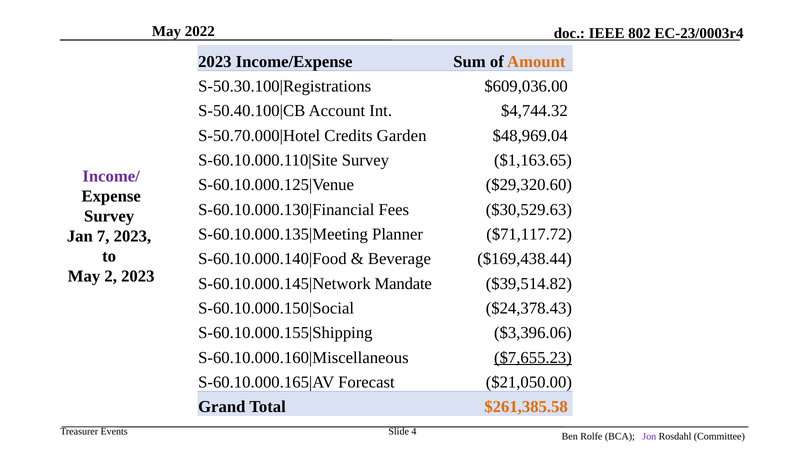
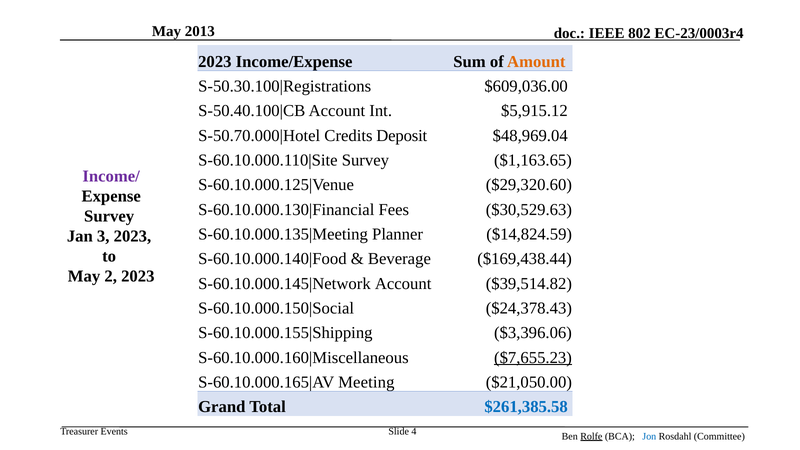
2022: 2022 -> 2013 (200, 31)
$4,744.32: $4,744.32 -> $5,915.12 (534, 111)
Garden: Garden -> Deposit (402, 136)
$71,117.72: $71,117.72 -> $14,824.59 (529, 234)
7: 7 -> 3 (103, 236)
Mandate: Mandate -> Account (403, 284)
Forecast: Forecast -> Meeting (366, 382)
$261,385.58 colour: orange -> blue (526, 407)
Rolfe underline: none -> present (591, 436)
Jon colour: purple -> blue (649, 436)
